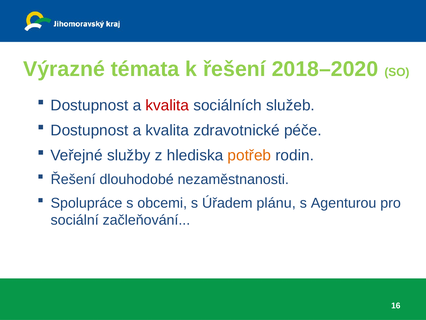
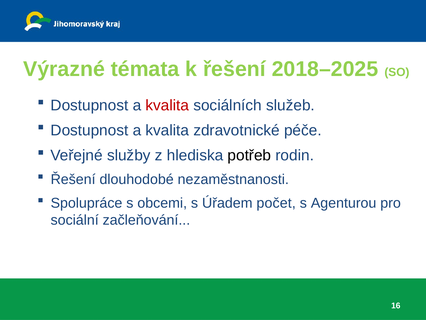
2018–2020: 2018–2020 -> 2018–2025 (325, 69)
potřeb colour: orange -> black (249, 155)
plánu: plánu -> počet (276, 203)
